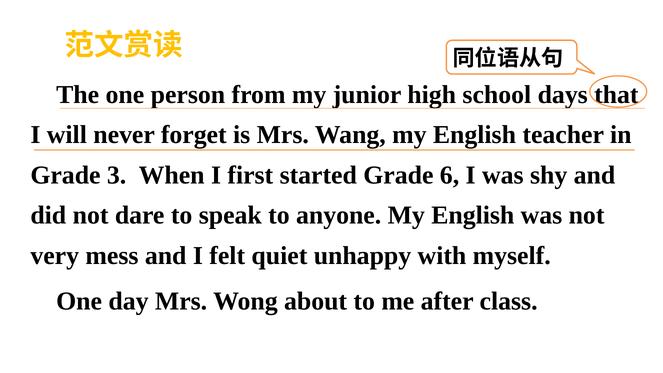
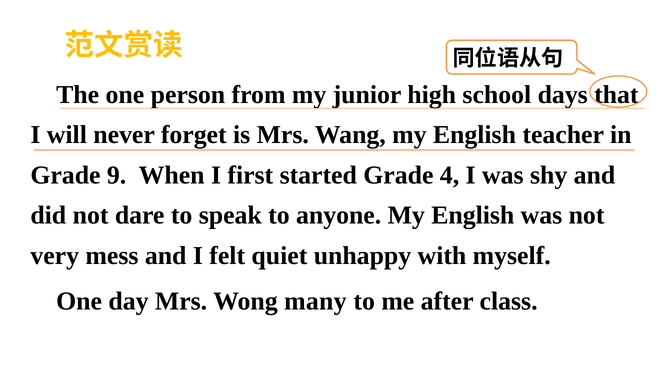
3: 3 -> 9 (117, 175)
6: 6 -> 4 (450, 175)
about: about -> many (315, 301)
